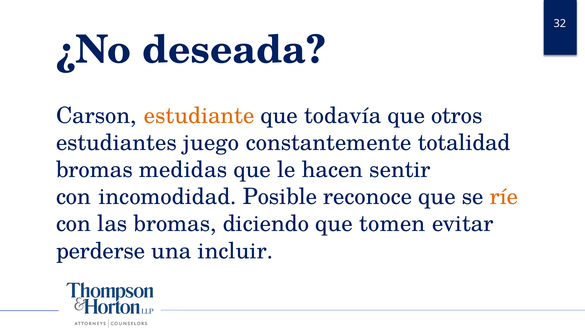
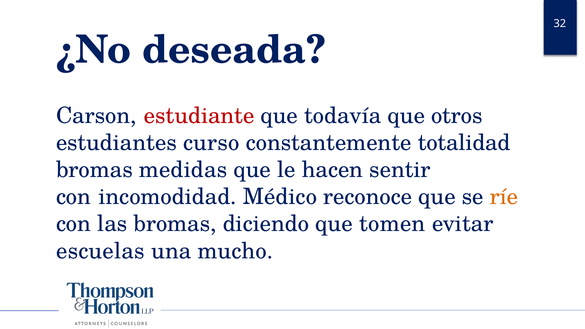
estudiante colour: orange -> red (199, 116)
juego: juego -> curso (211, 143)
Posible: Posible -> Médico (280, 197)
perderse: perderse -> escuelas (100, 251)
incluir: incluir -> mucho (235, 251)
